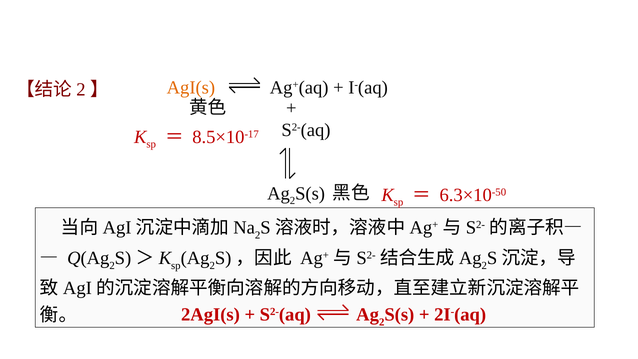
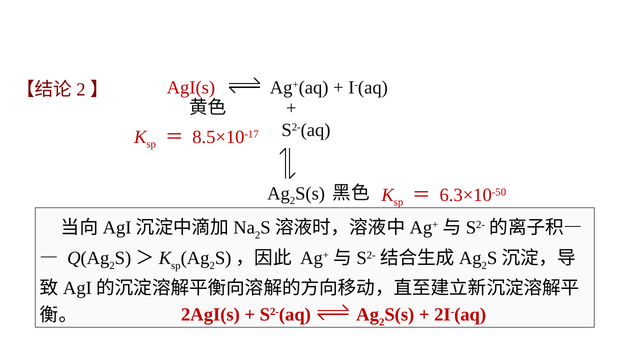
AgI(s colour: orange -> red (191, 88)
